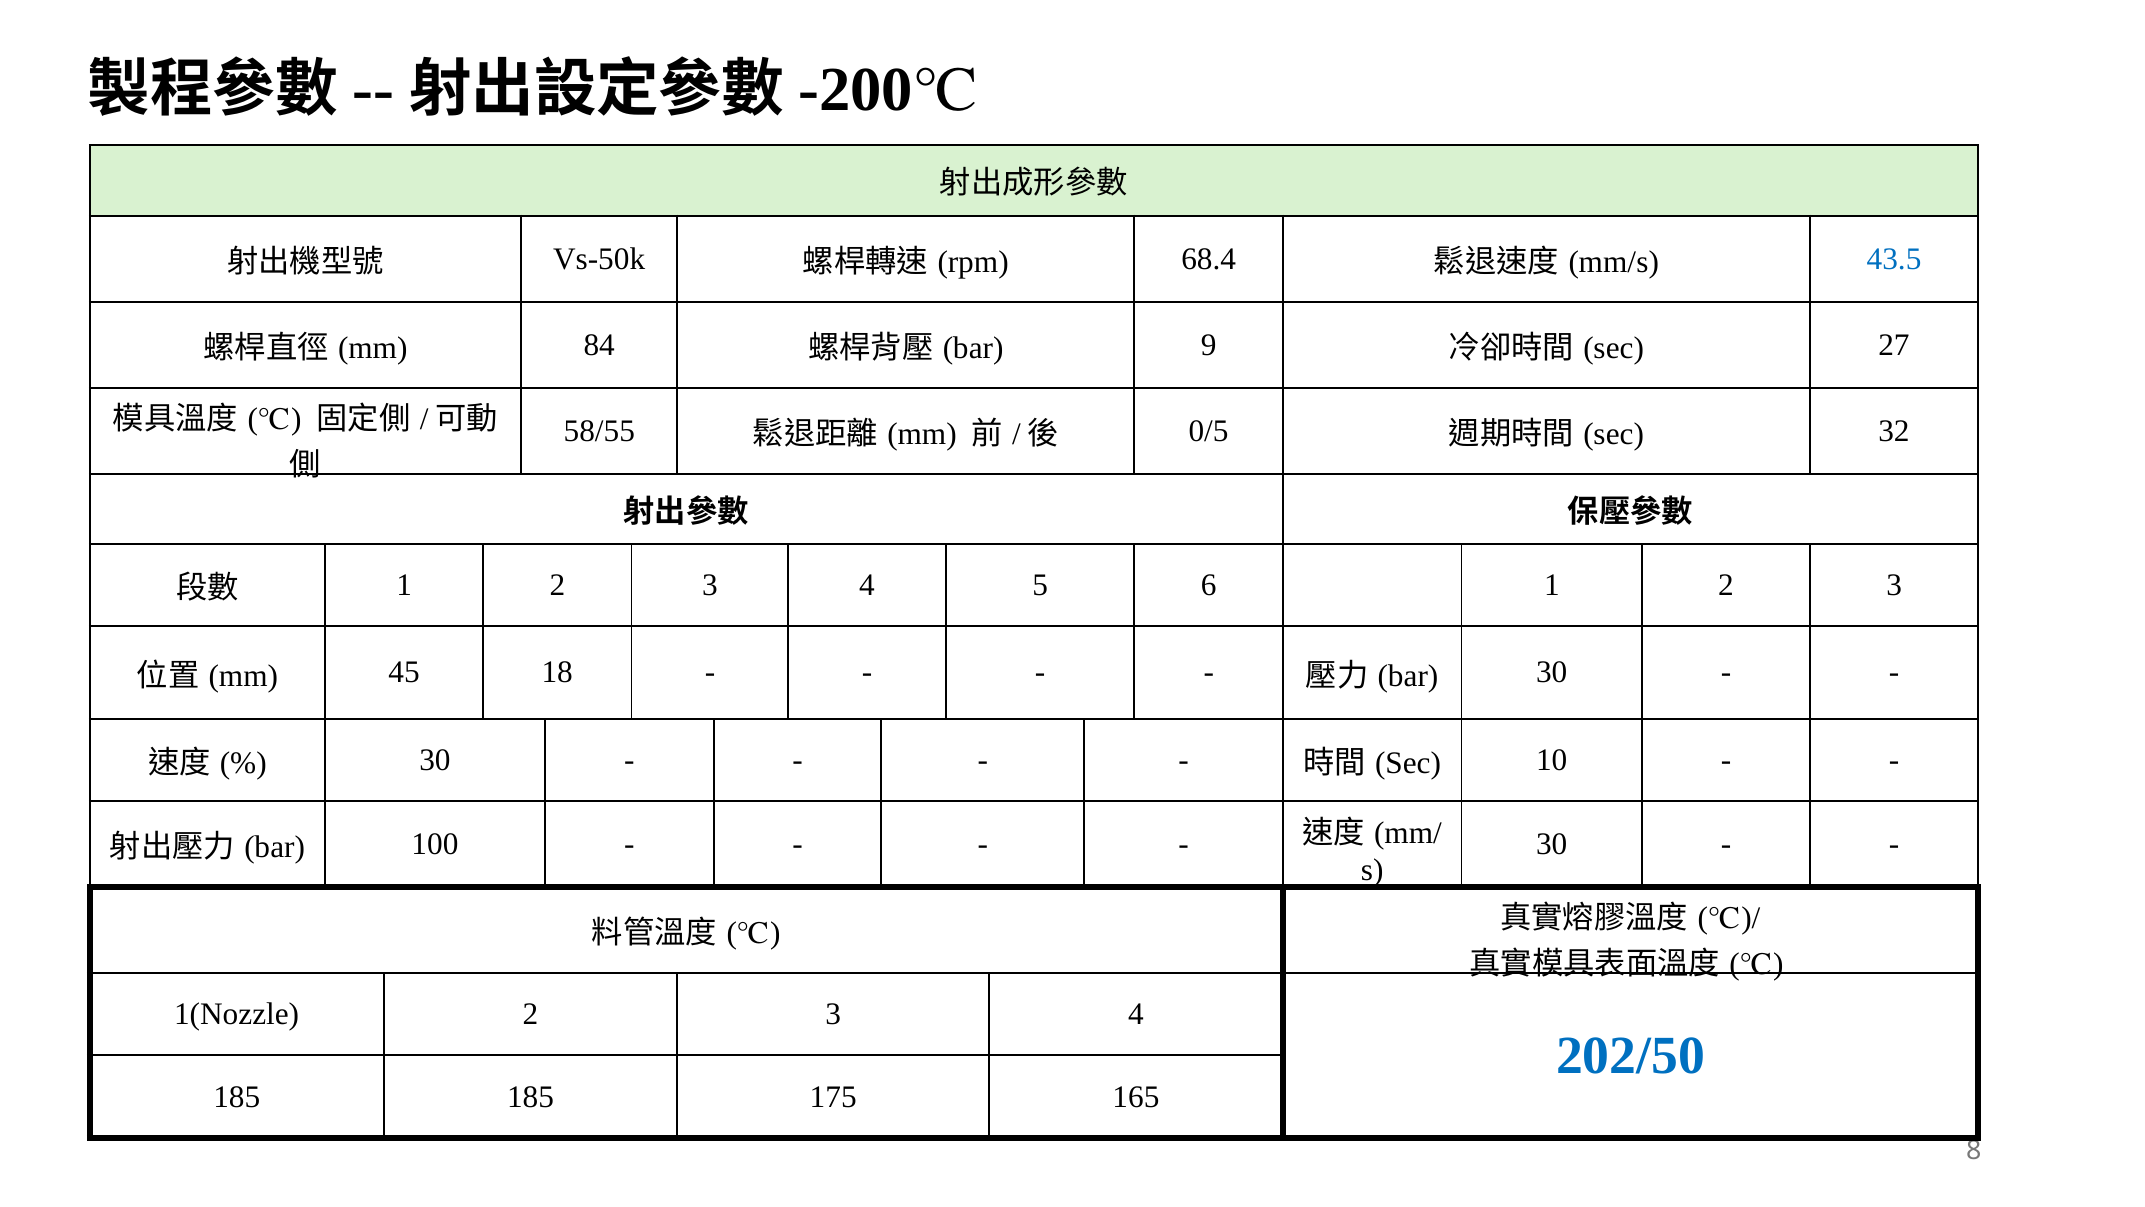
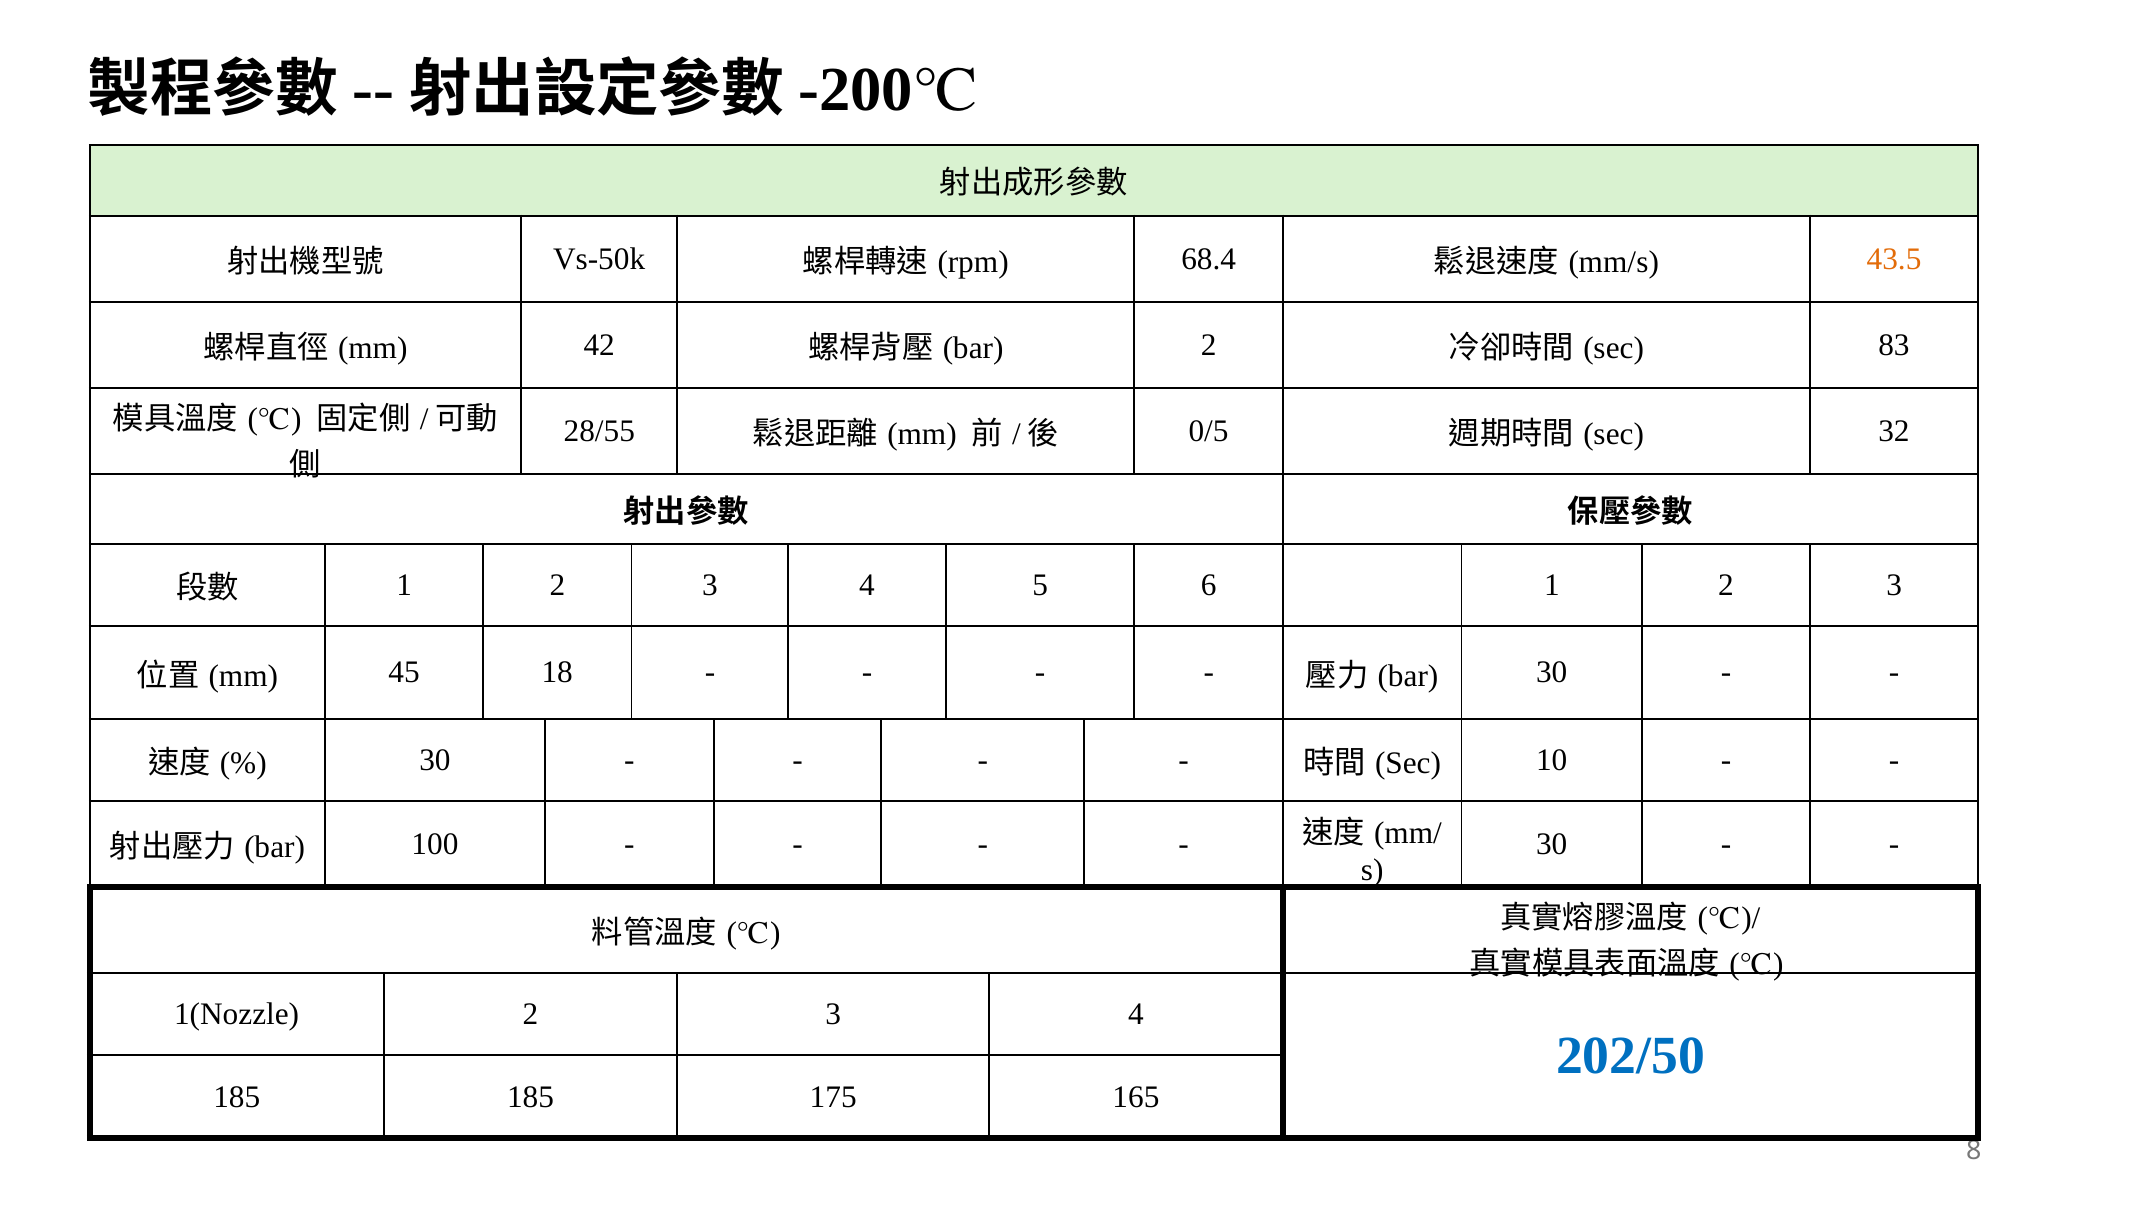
43.5 colour: blue -> orange (1894, 259)
84: 84 -> 42 (599, 345)
9: 9 -> 2 (1209, 345)
27: 27 -> 83 (1894, 345)
58/55: 58/55 -> 28/55 (599, 431)
